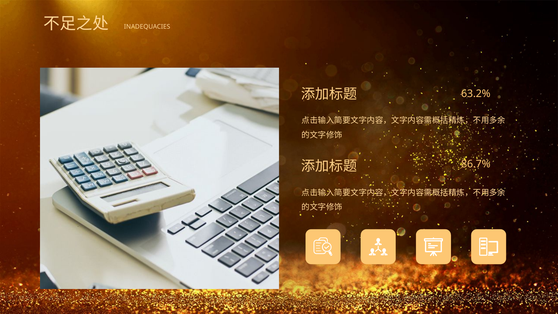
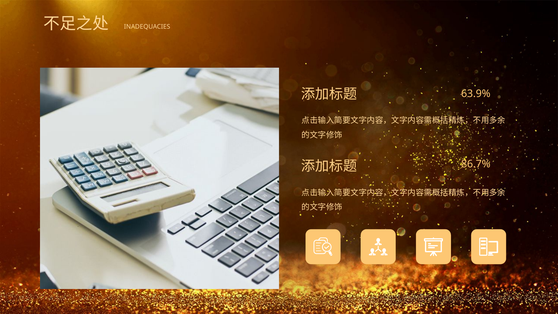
63.2%: 63.2% -> 63.9% (476, 94)
